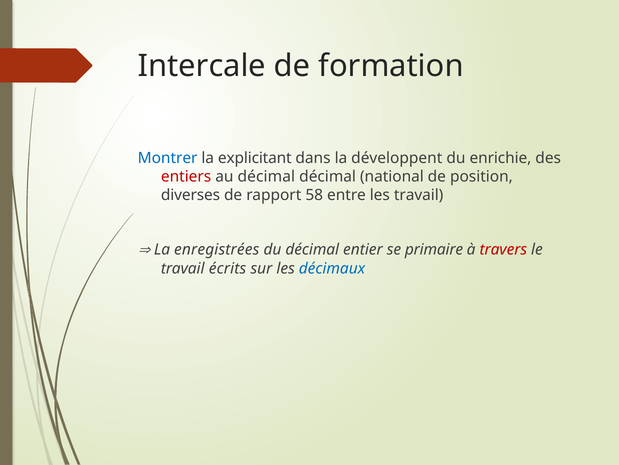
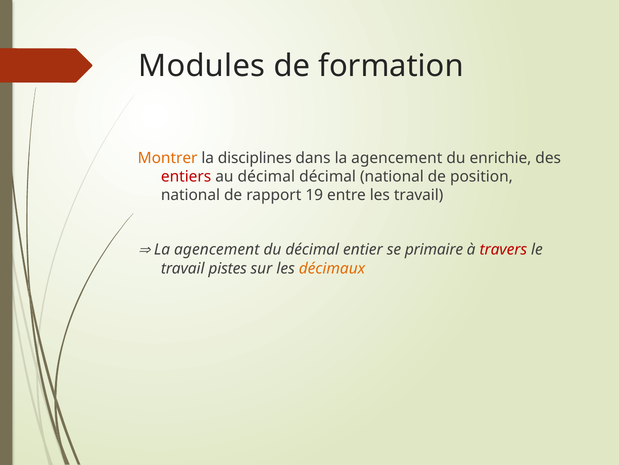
Intercale: Intercale -> Modules (202, 66)
Montrer colour: blue -> orange (168, 158)
explicitant: explicitant -> disciplines (255, 158)
dans la développent: développent -> agencement (397, 158)
diverses: diverses -> national (190, 195)
58: 58 -> 19 (314, 195)
enregistrées: enregistrées -> agencement (217, 249)
écrits: écrits -> pistes (228, 268)
décimaux colour: blue -> orange (332, 268)
